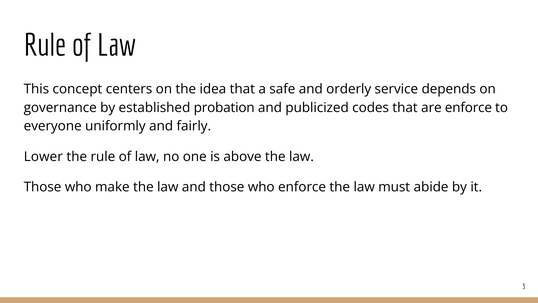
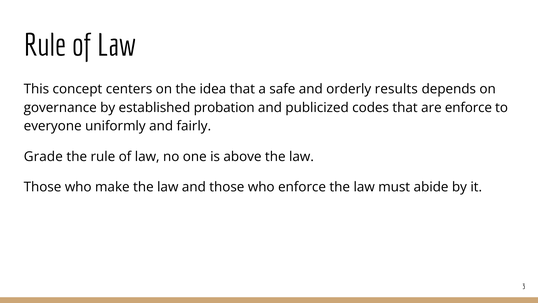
service: service -> results (396, 89)
Lower: Lower -> Grade (43, 156)
